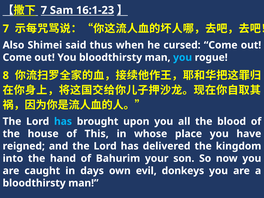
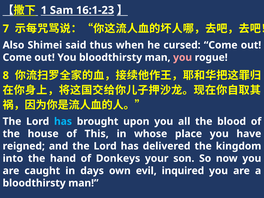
7: 7 -> 1 (44, 10)
you colour: light blue -> pink (183, 57)
Bahurim: Bahurim -> Donkeys (118, 158)
donkeys: donkeys -> inquired (183, 171)
